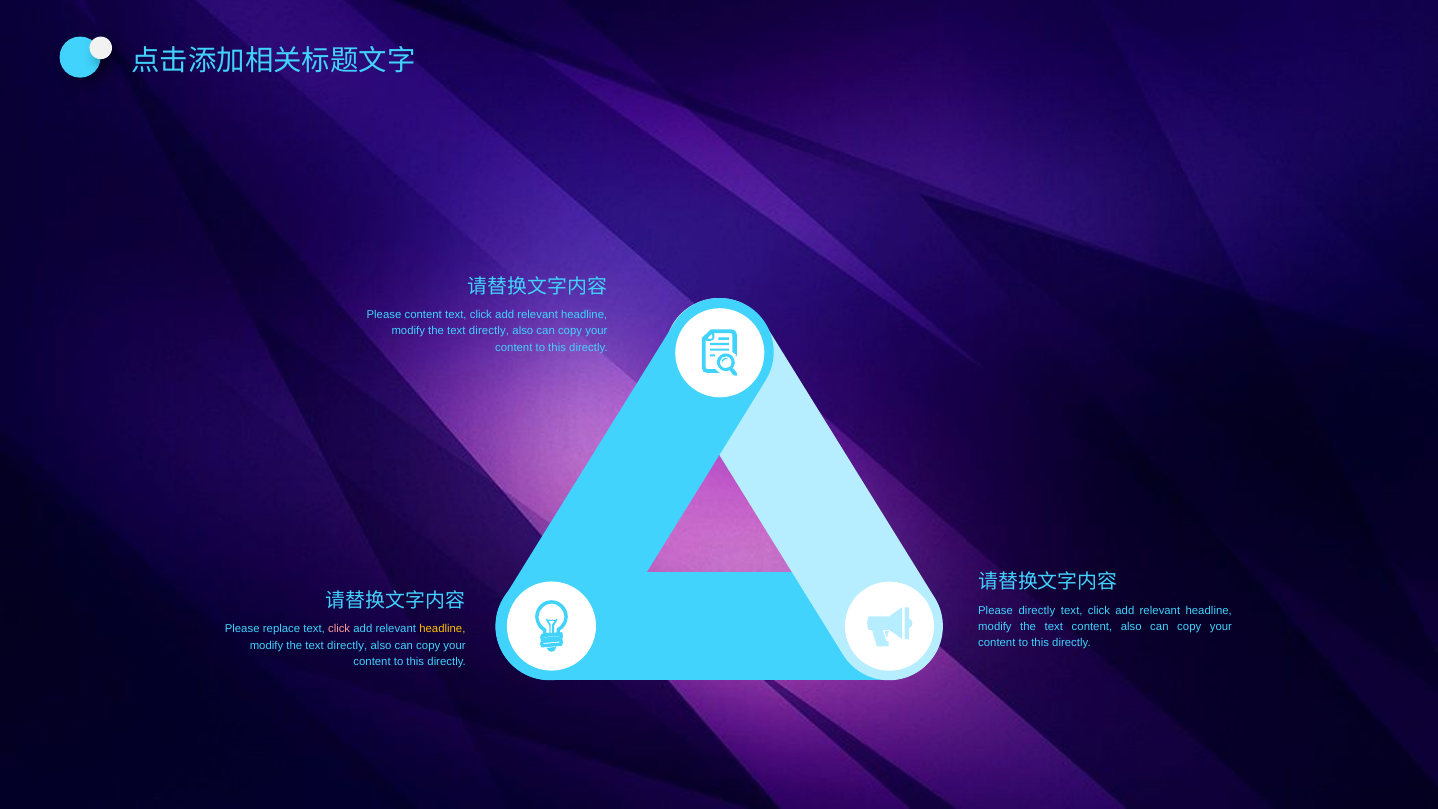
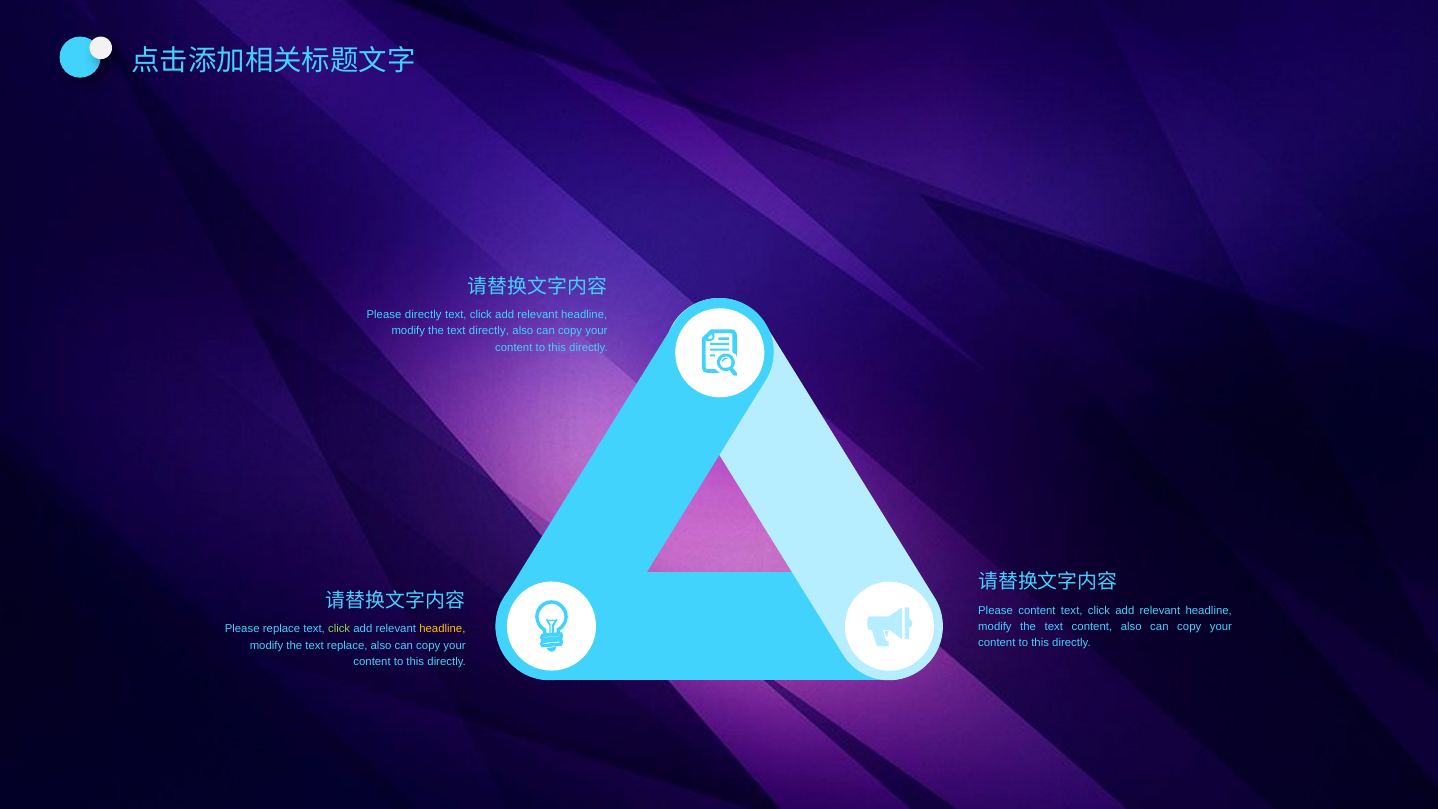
Please content: content -> directly (423, 315)
Please directly: directly -> content (1037, 610)
click colour: pink -> light green (339, 629)
directly: directly -> replace (347, 645)
